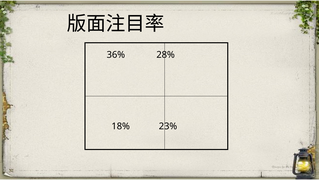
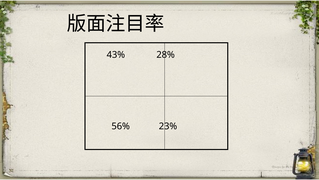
36%: 36% -> 43% (116, 55)
18%: 18% -> 56% (121, 126)
